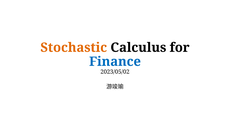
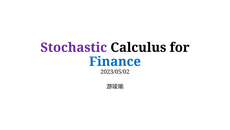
Stochastic colour: orange -> purple (74, 47)
